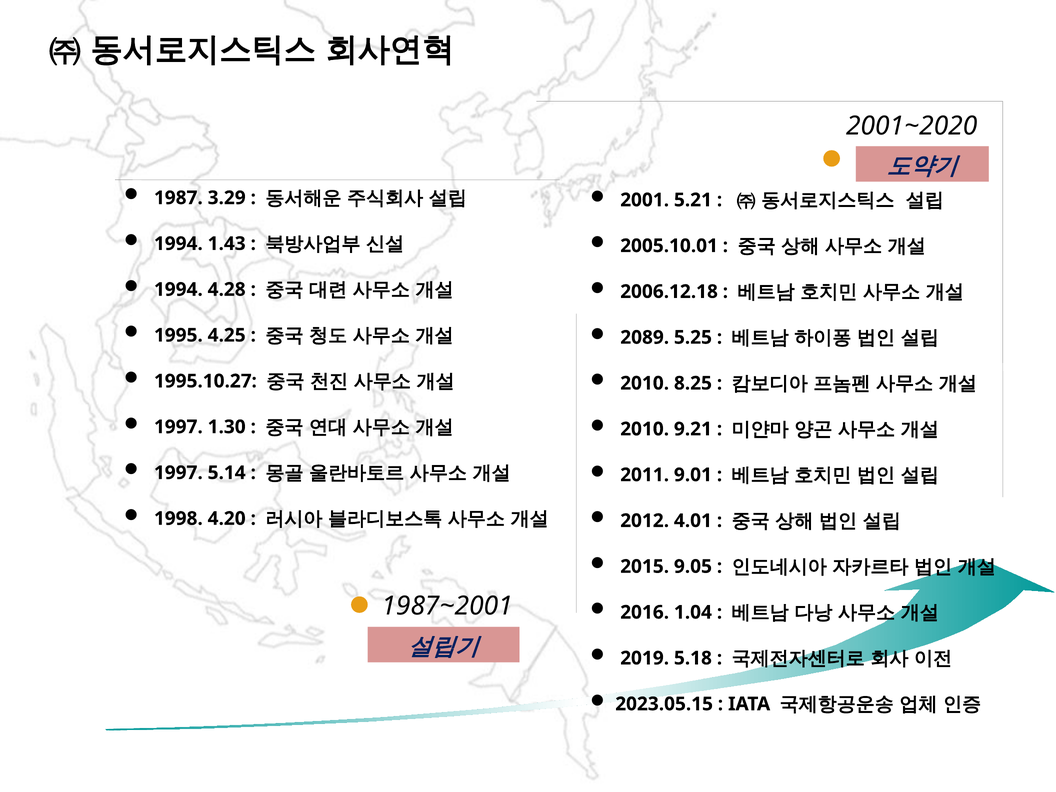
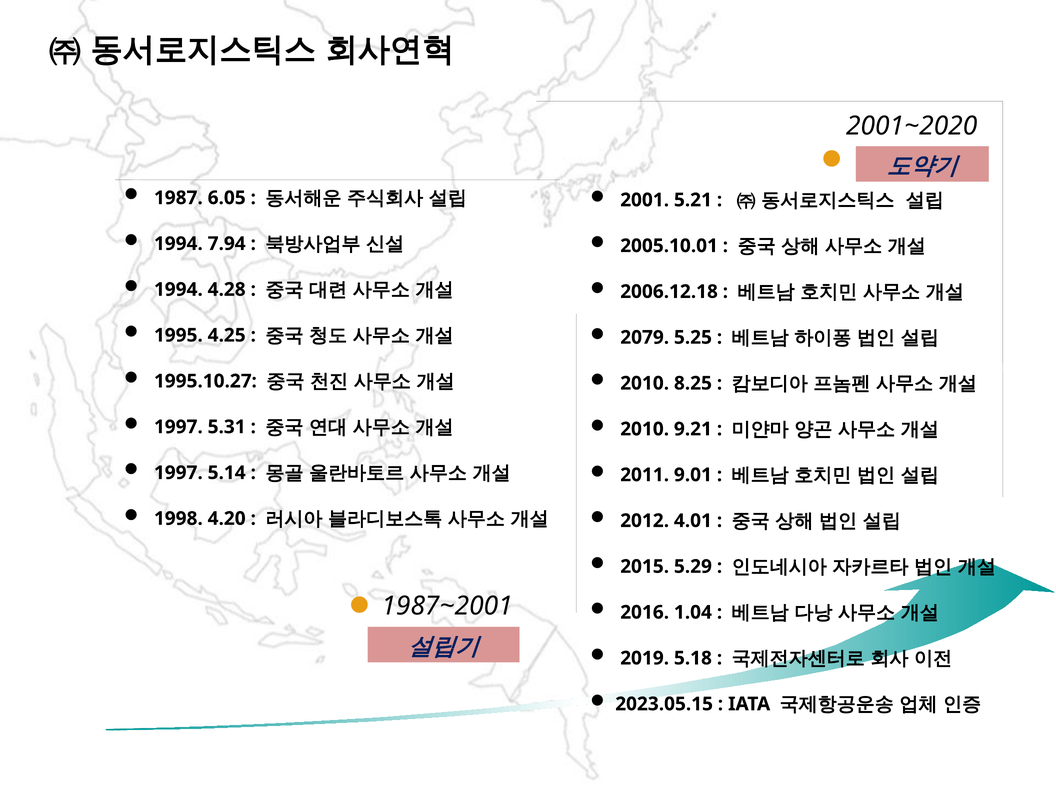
3.29: 3.29 -> 6.05 (227, 198)
1.43: 1.43 -> 7.94 (227, 244)
2089: 2089 -> 2079 (645, 337)
1.30: 1.30 -> 5.31 (227, 427)
9.05: 9.05 -> 5.29 (693, 567)
